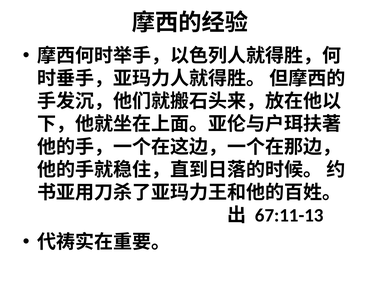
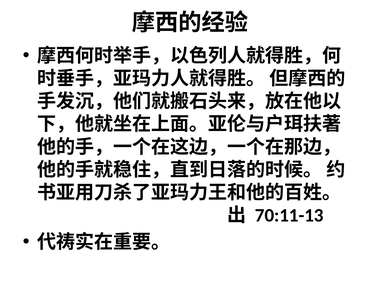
67:11-13: 67:11-13 -> 70:11-13 (289, 215)
